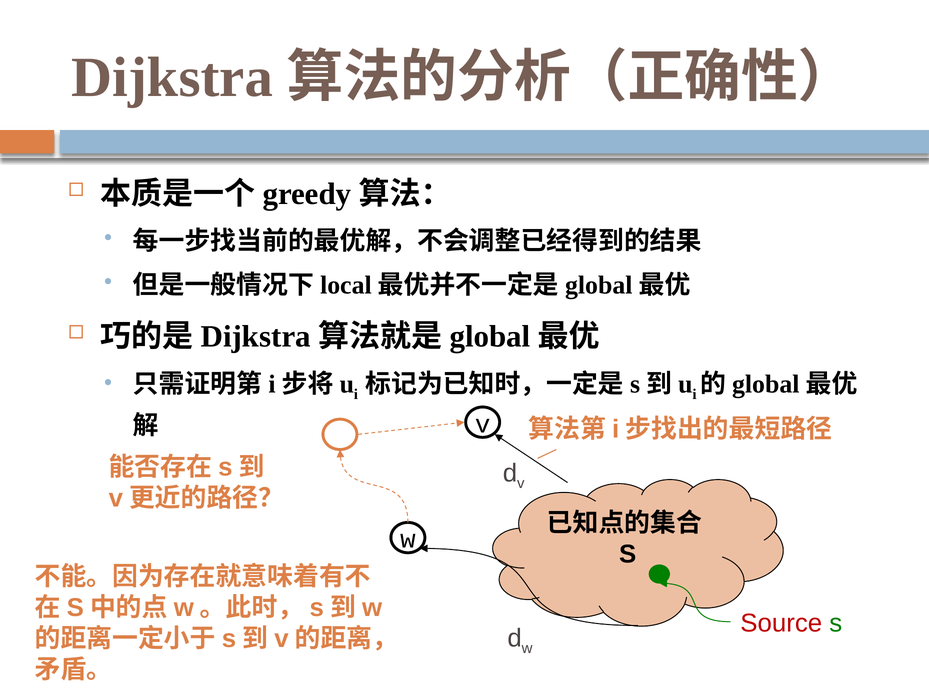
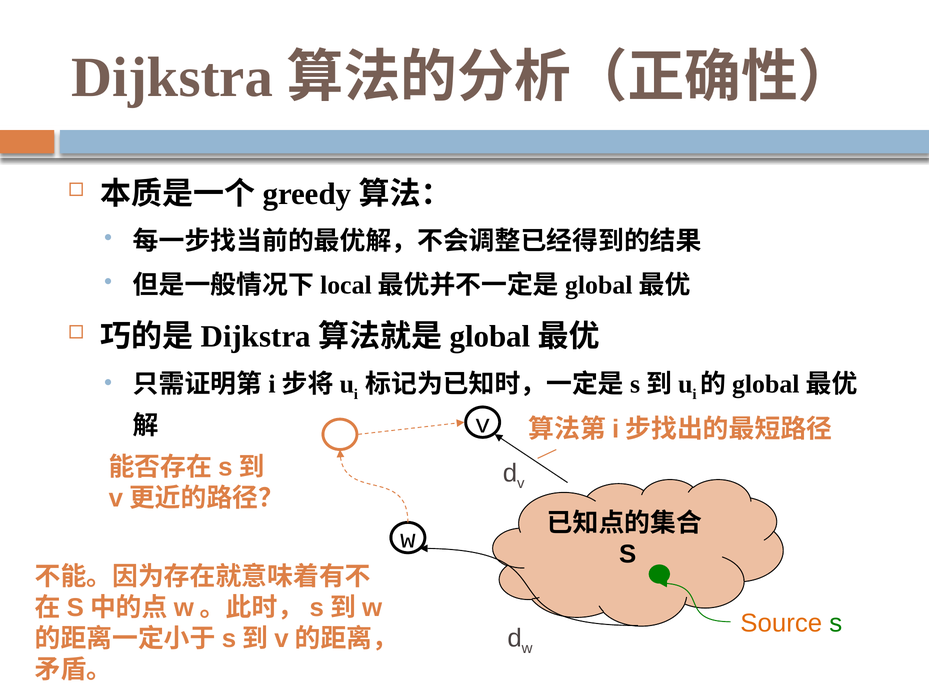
Source colour: red -> orange (781, 623)
